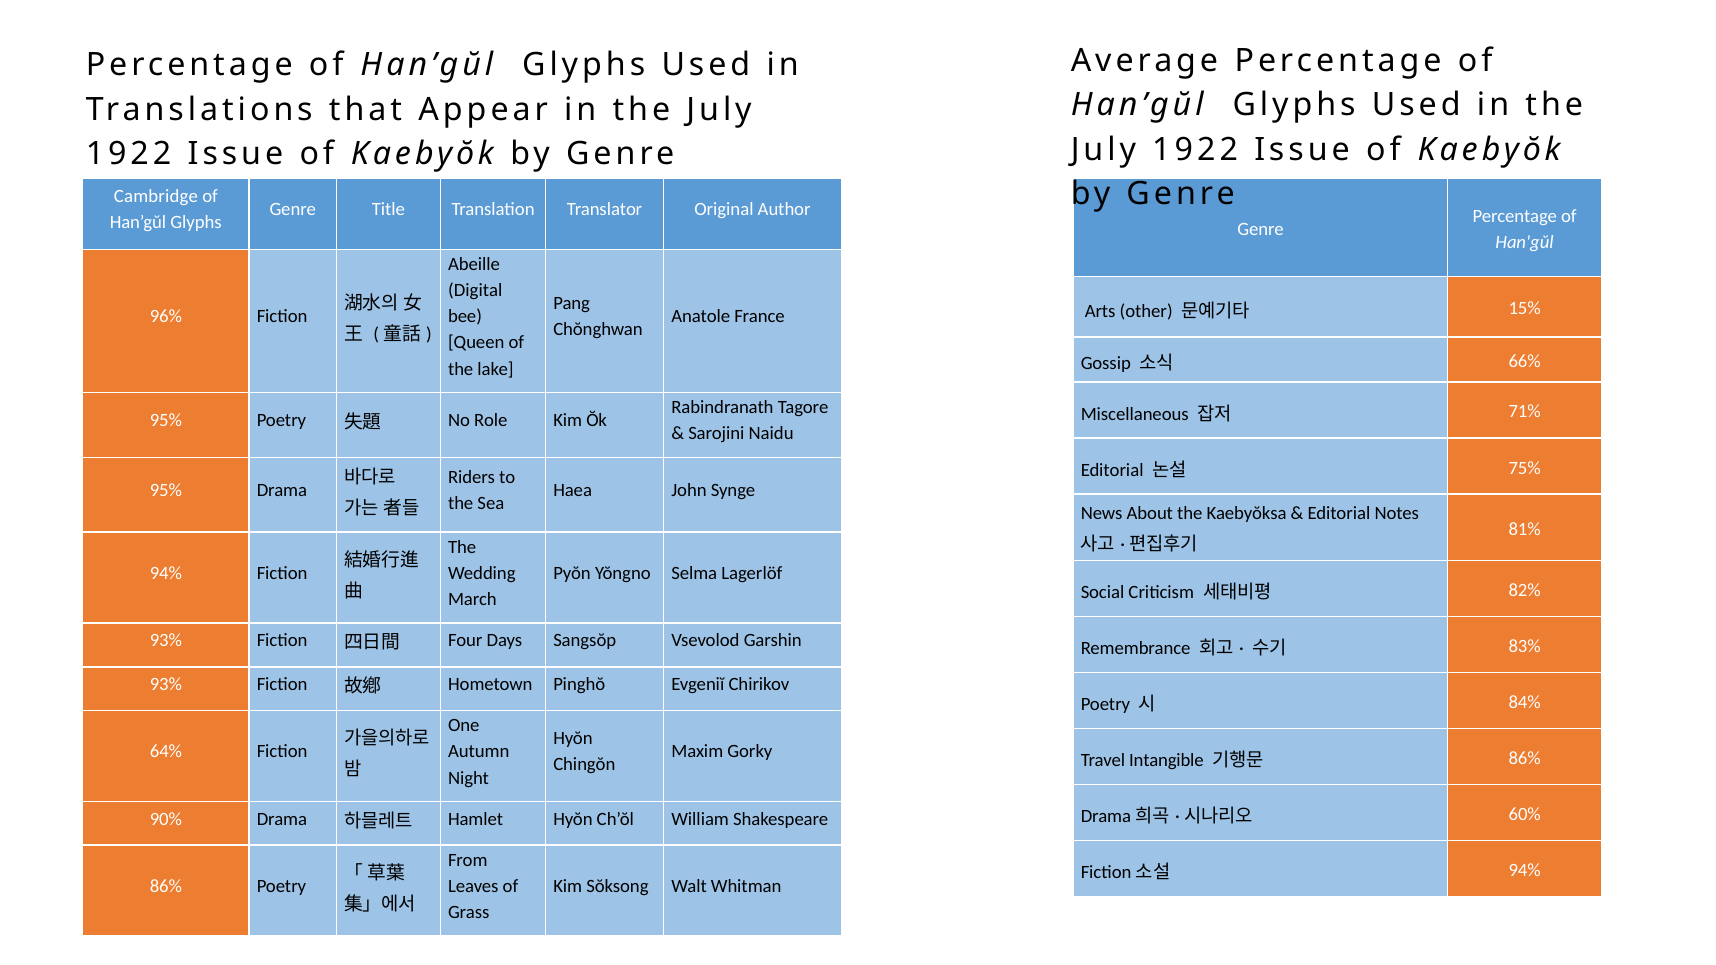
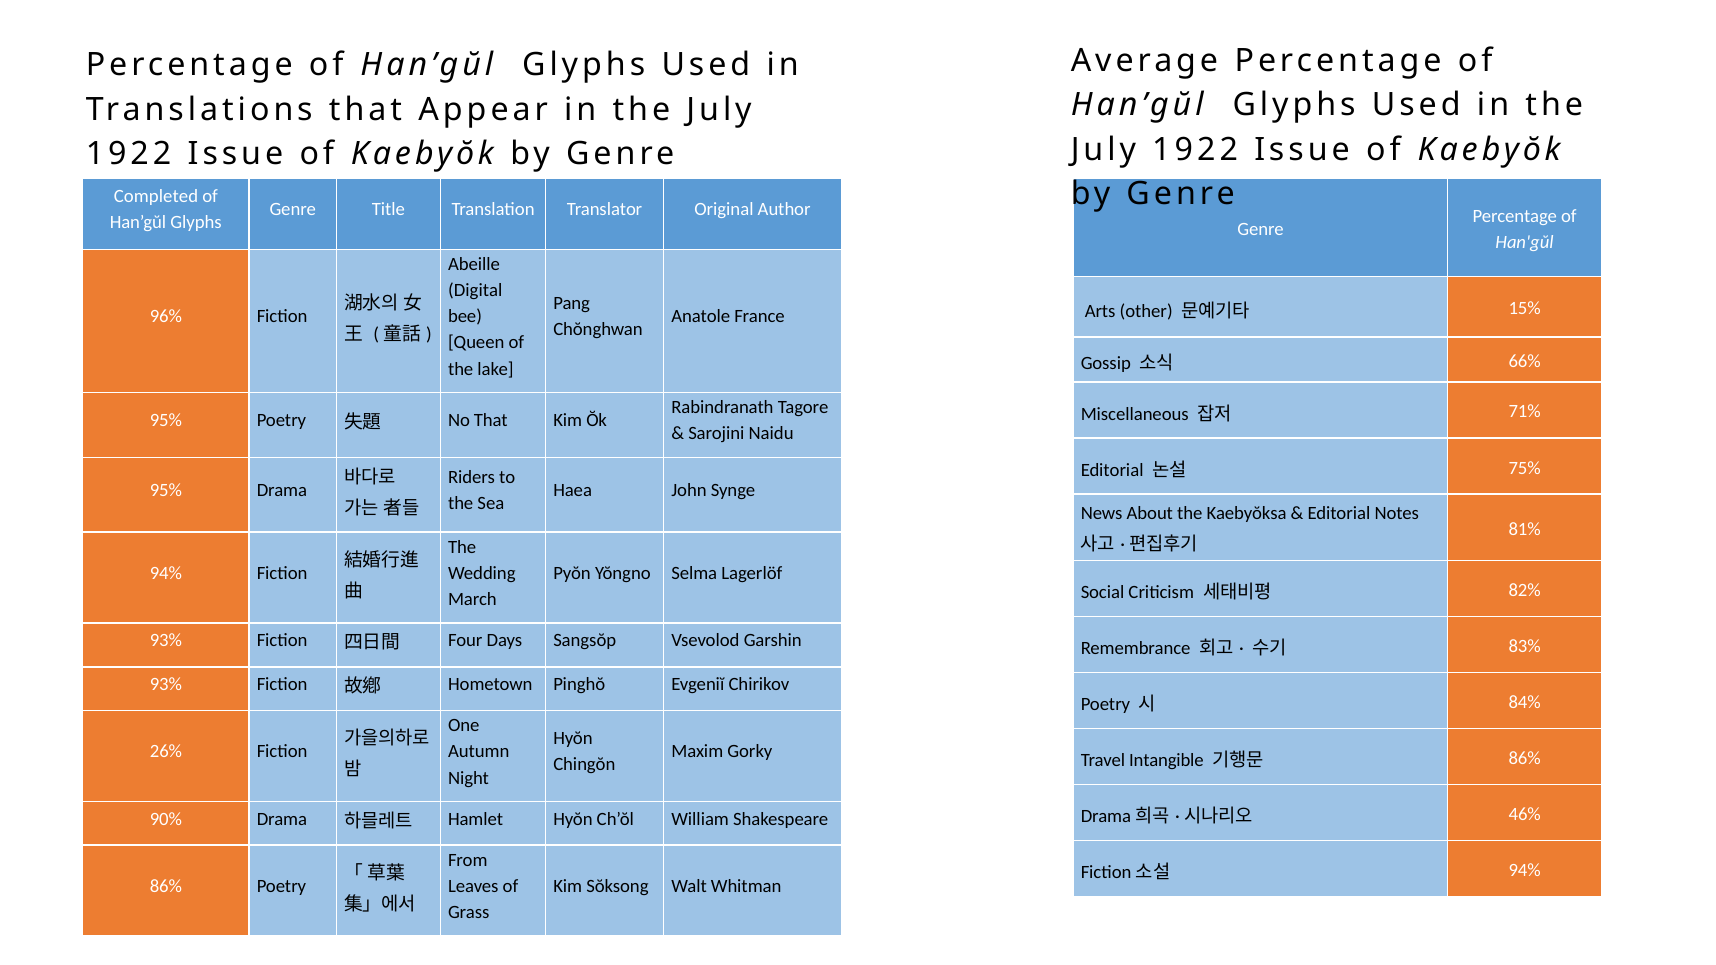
Cambridge: Cambridge -> Completed (156, 197)
No Role: Role -> That (491, 421)
64%: 64% -> 26% (166, 752)
60%: 60% -> 46% (1525, 815)
